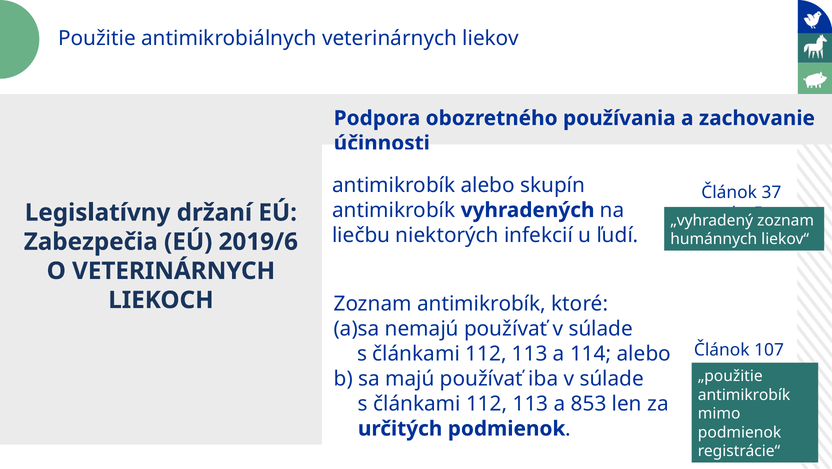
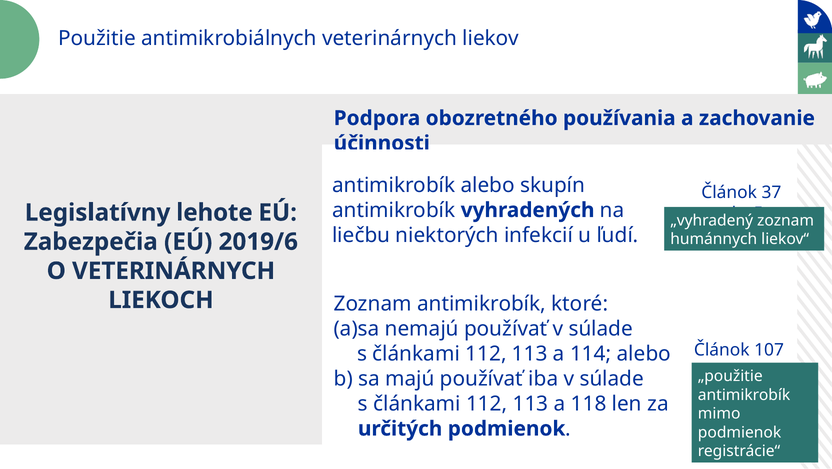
držaní: držaní -> lehote (214, 213)
853: 853 -> 118 (589, 404)
